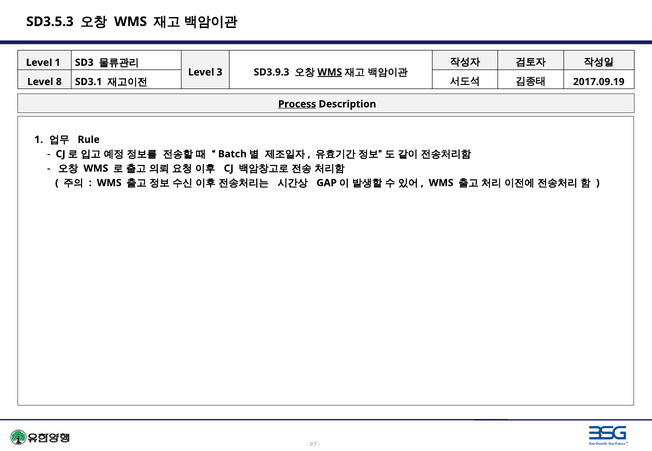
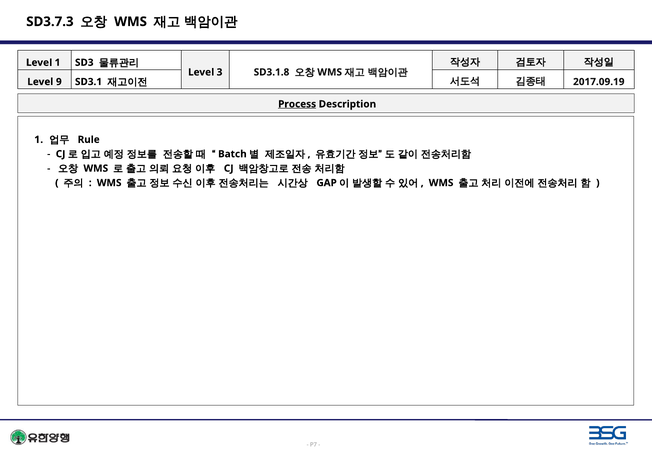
SD3.5.3: SD3.5.3 -> SD3.7.3 (50, 22)
SD3.9.3: SD3.9.3 -> SD3.1.8 (272, 72)
WMS underline: present -> none (330, 72)
8: 8 -> 9 (59, 82)
